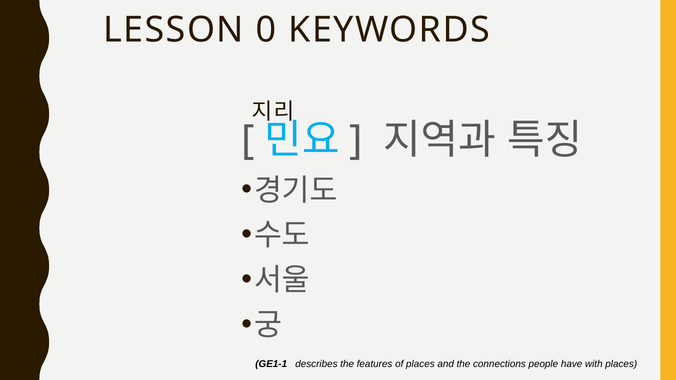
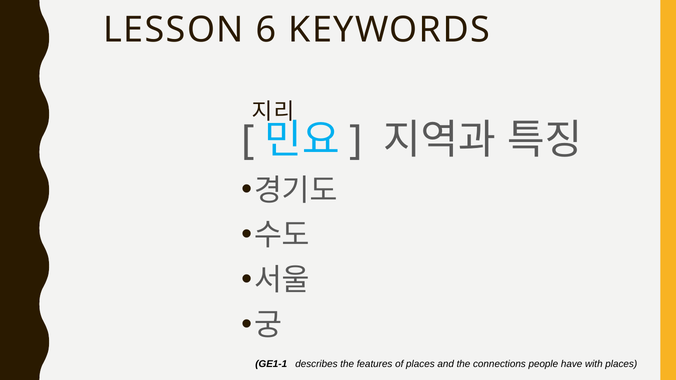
0: 0 -> 6 (266, 30)
